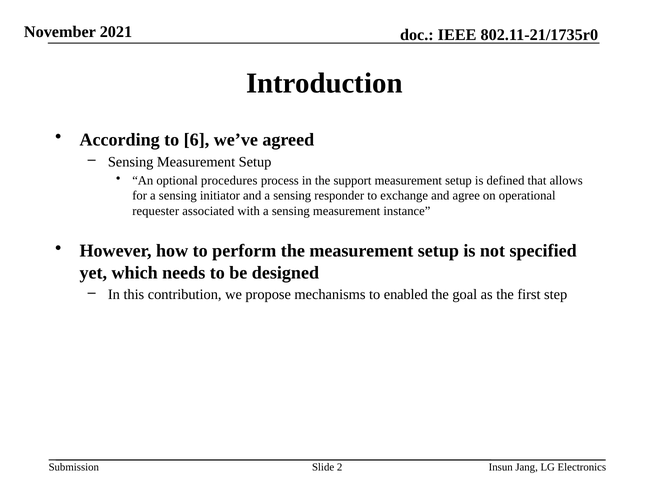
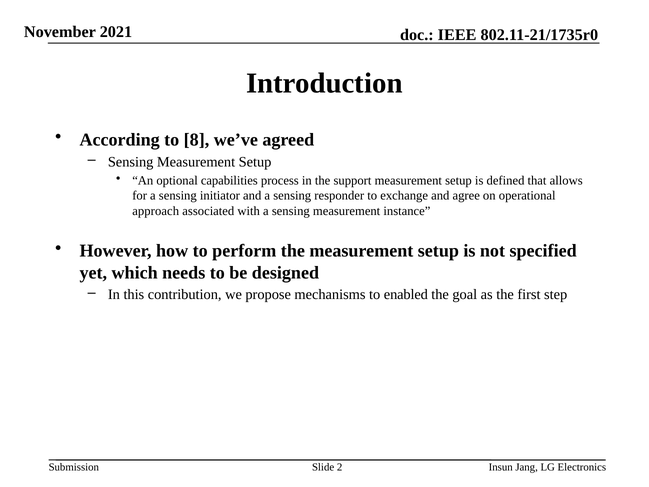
6: 6 -> 8 (197, 140)
procedures: procedures -> capabilities (229, 180)
requester: requester -> approach (156, 211)
